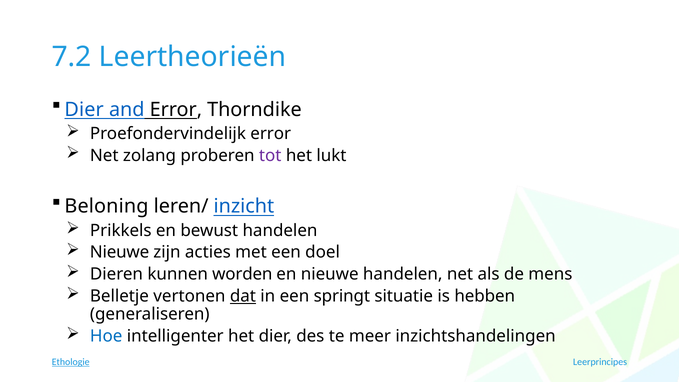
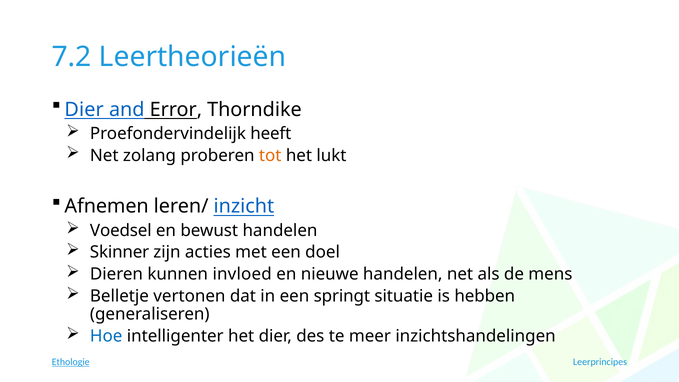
Proefondervindelijk error: error -> heeft (271, 134)
tot colour: purple -> orange (270, 155)
Beloning: Beloning -> Afnemen (107, 206)
Prikkels: Prikkels -> Voedsel (121, 230)
Nieuwe: Nieuwe -> Skinner (120, 252)
worden: worden -> invloed (242, 274)
dat underline: present -> none (243, 296)
